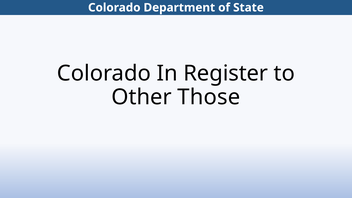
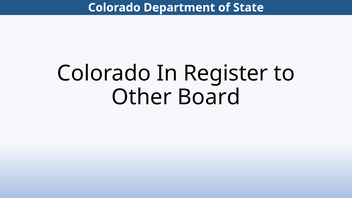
Those: Those -> Board (209, 97)
